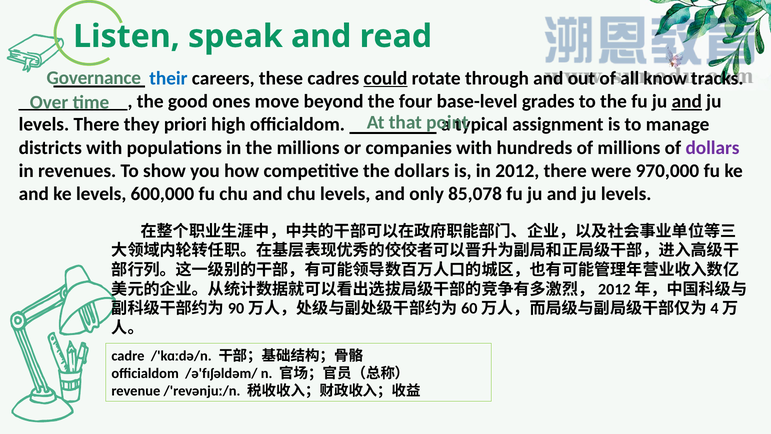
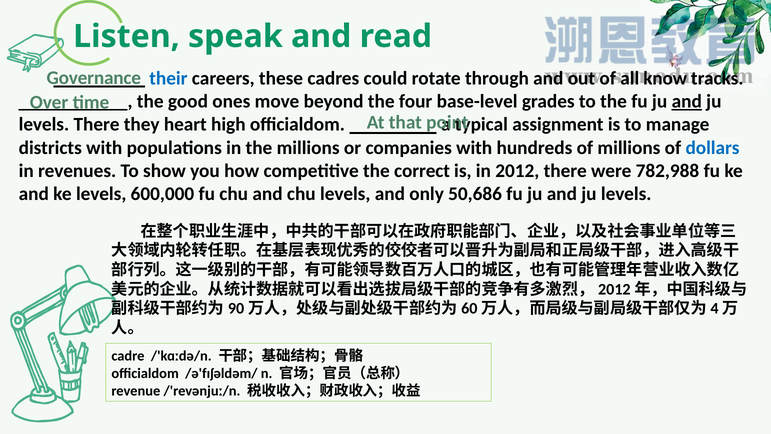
could underline: present -> none (385, 78)
priori: priori -> heart (185, 125)
dollars colour: purple -> blue (713, 148)
the dollars: dollars -> correct (422, 171)
970,000: 970,000 -> 782,988 (667, 171)
85,078: 85,078 -> 50,686 (475, 194)
